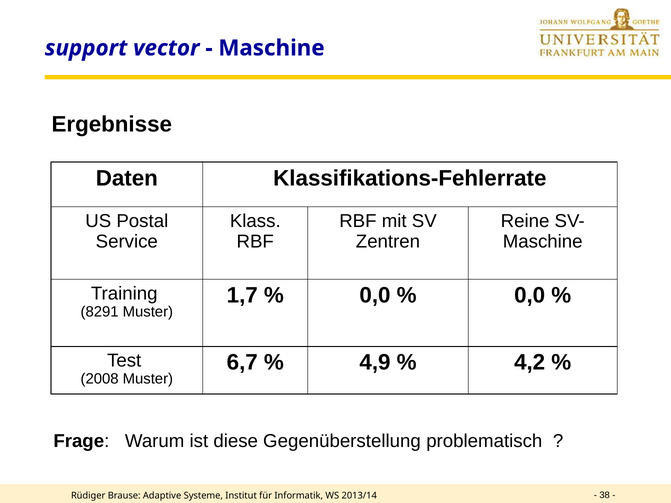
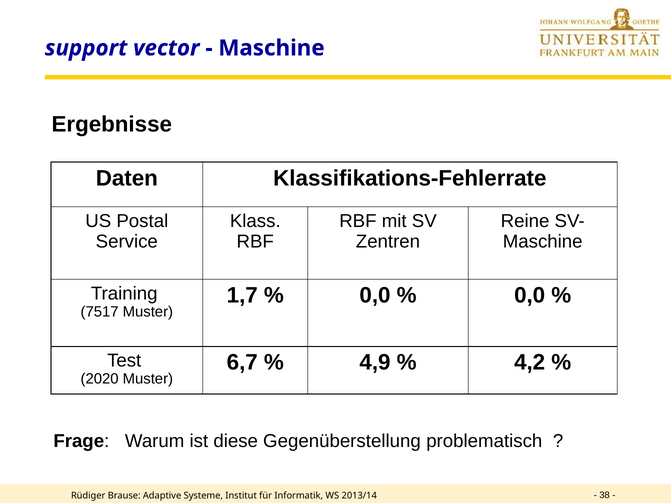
8291: 8291 -> 7517 (100, 312)
2008: 2008 -> 2020 (100, 379)
